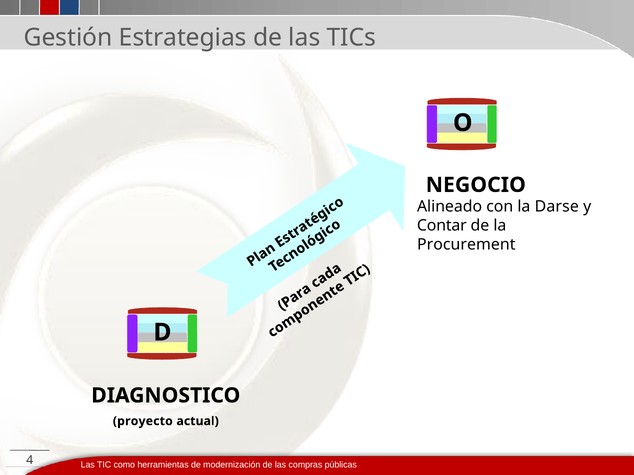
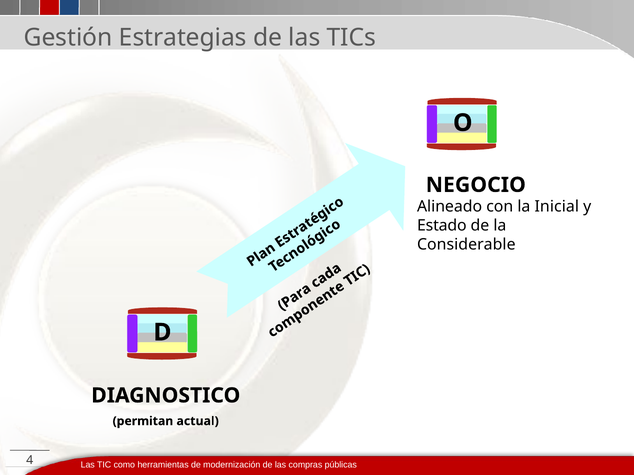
Darse: Darse -> Inicial (557, 207)
Contar: Contar -> Estado (442, 226)
Procurement: Procurement -> Considerable (466, 245)
proyecto: proyecto -> permitan (143, 422)
